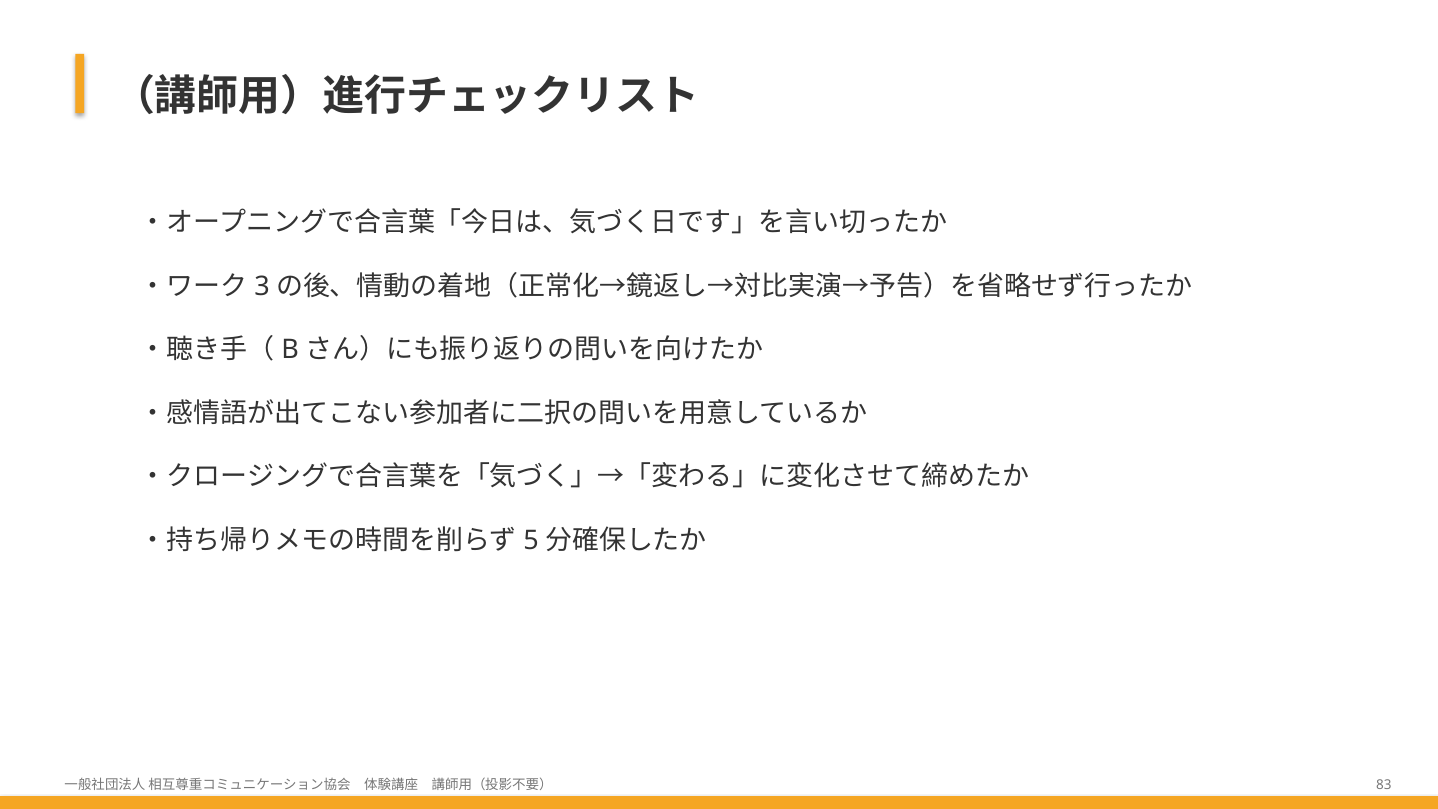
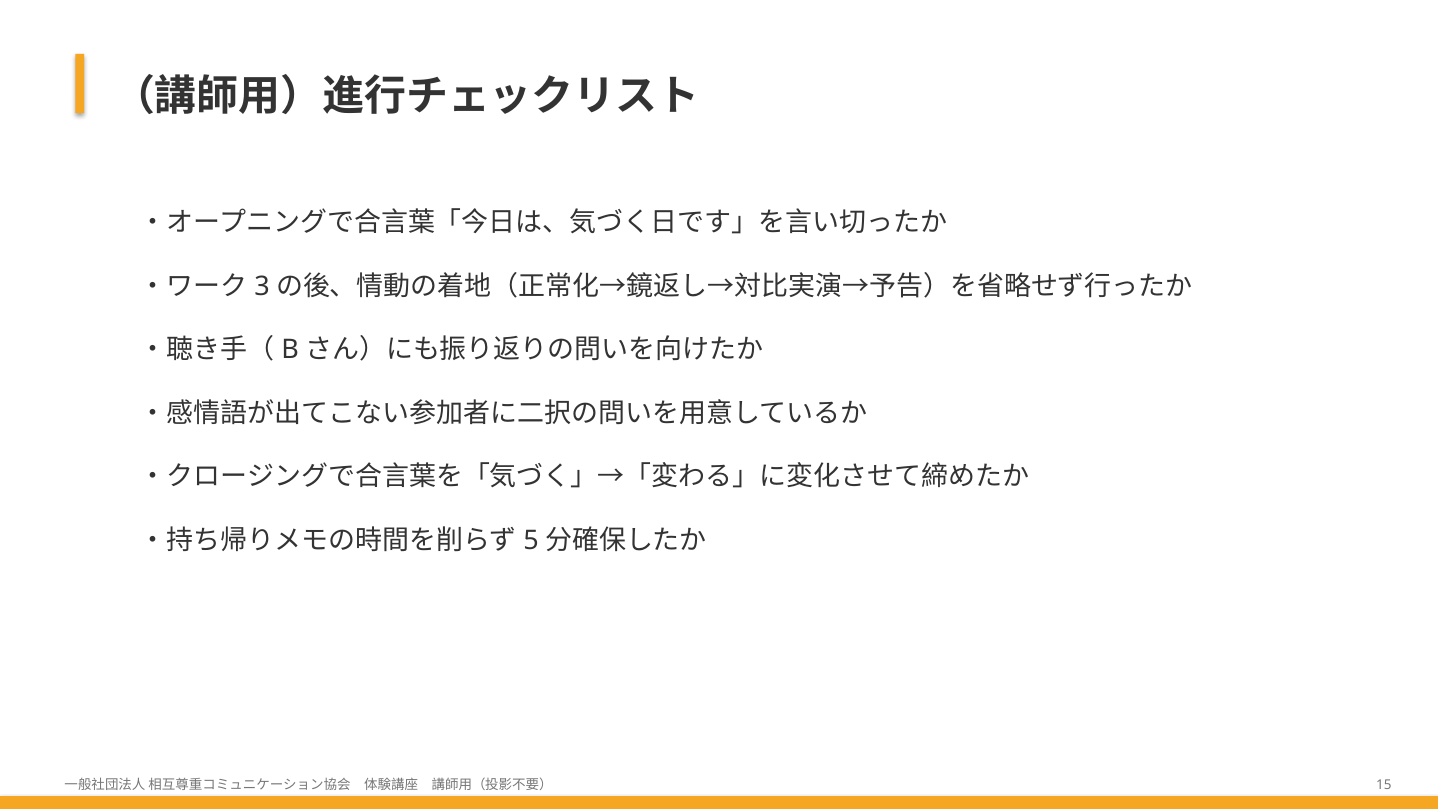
83: 83 -> 15 (1384, 785)
